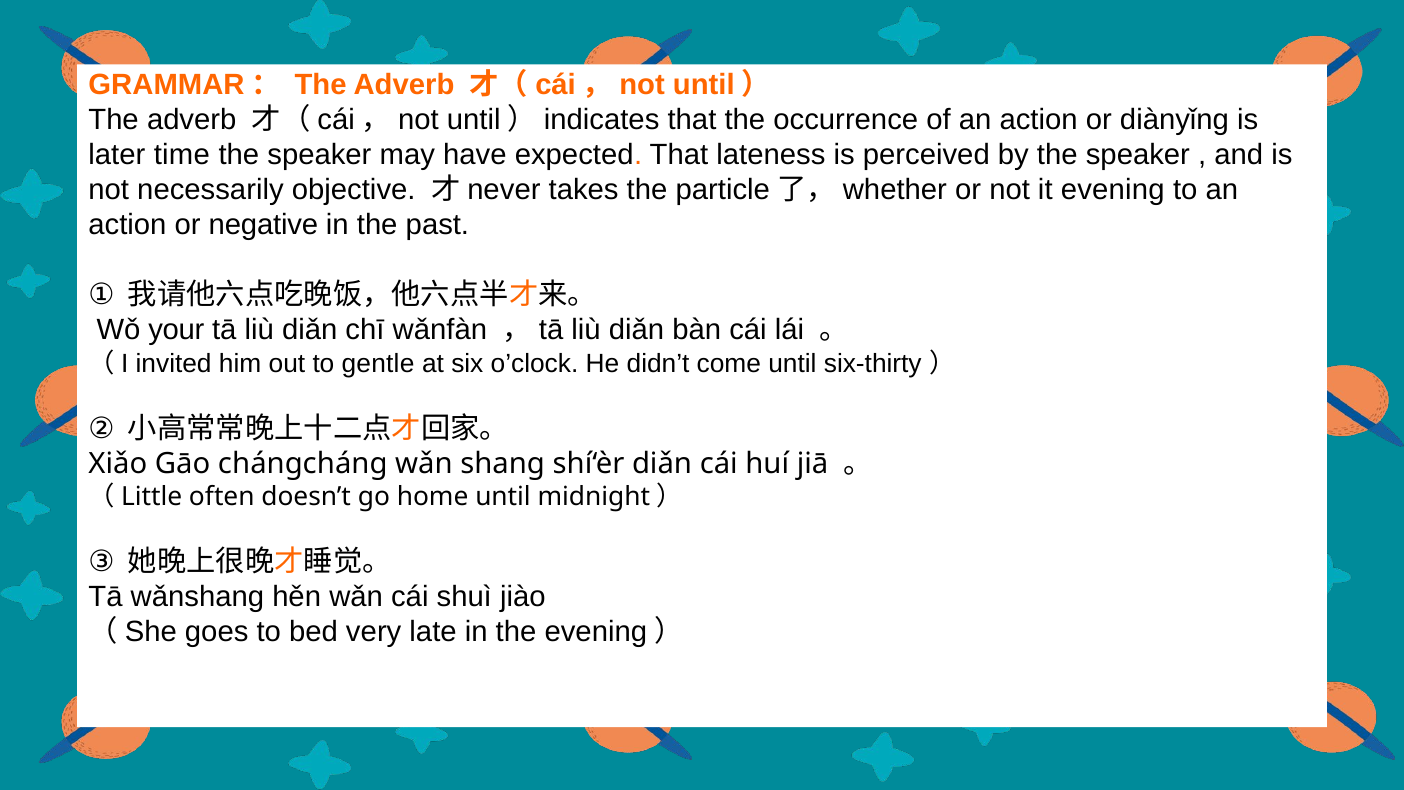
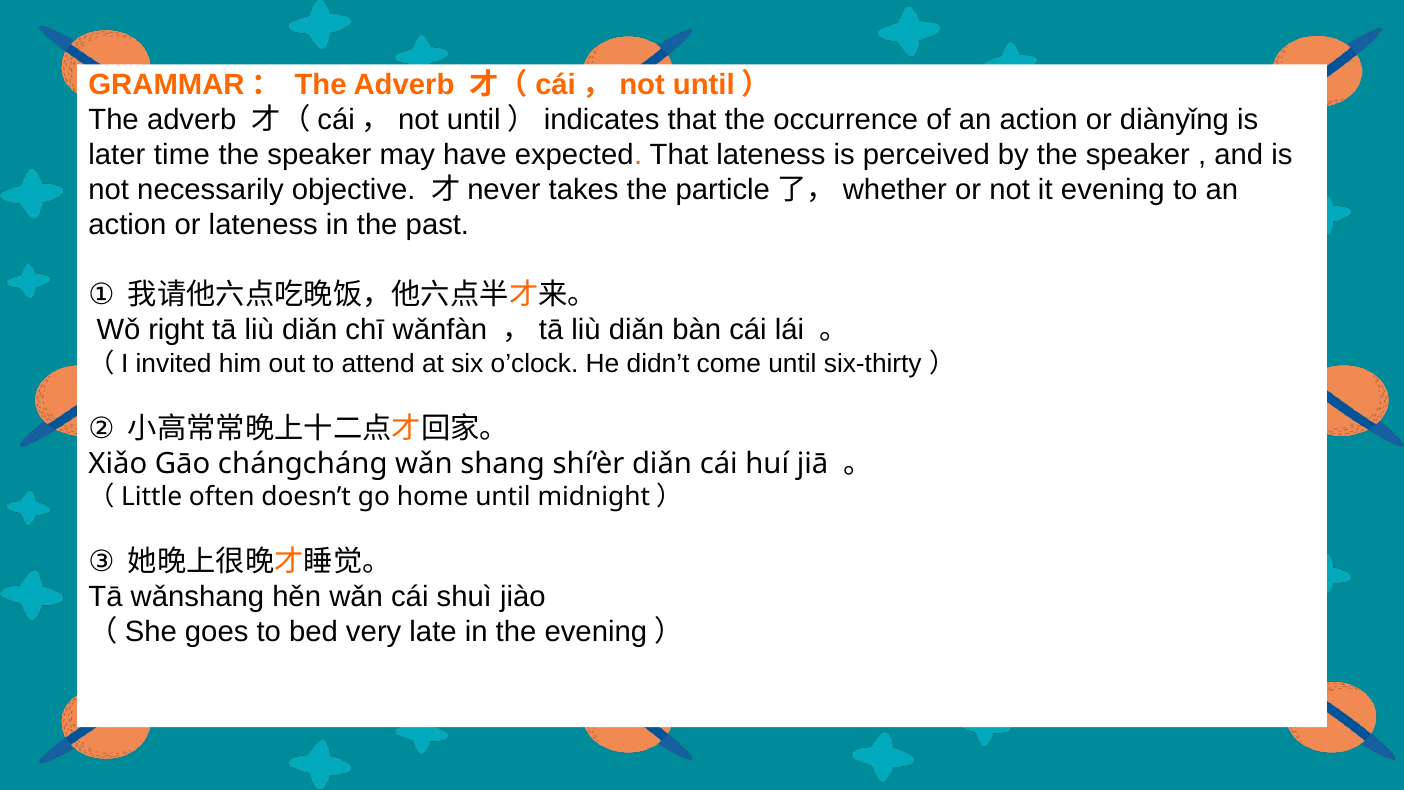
or negative: negative -> lateness (263, 225)
your: your -> right (176, 330)
gentle: gentle -> attend (378, 363)
